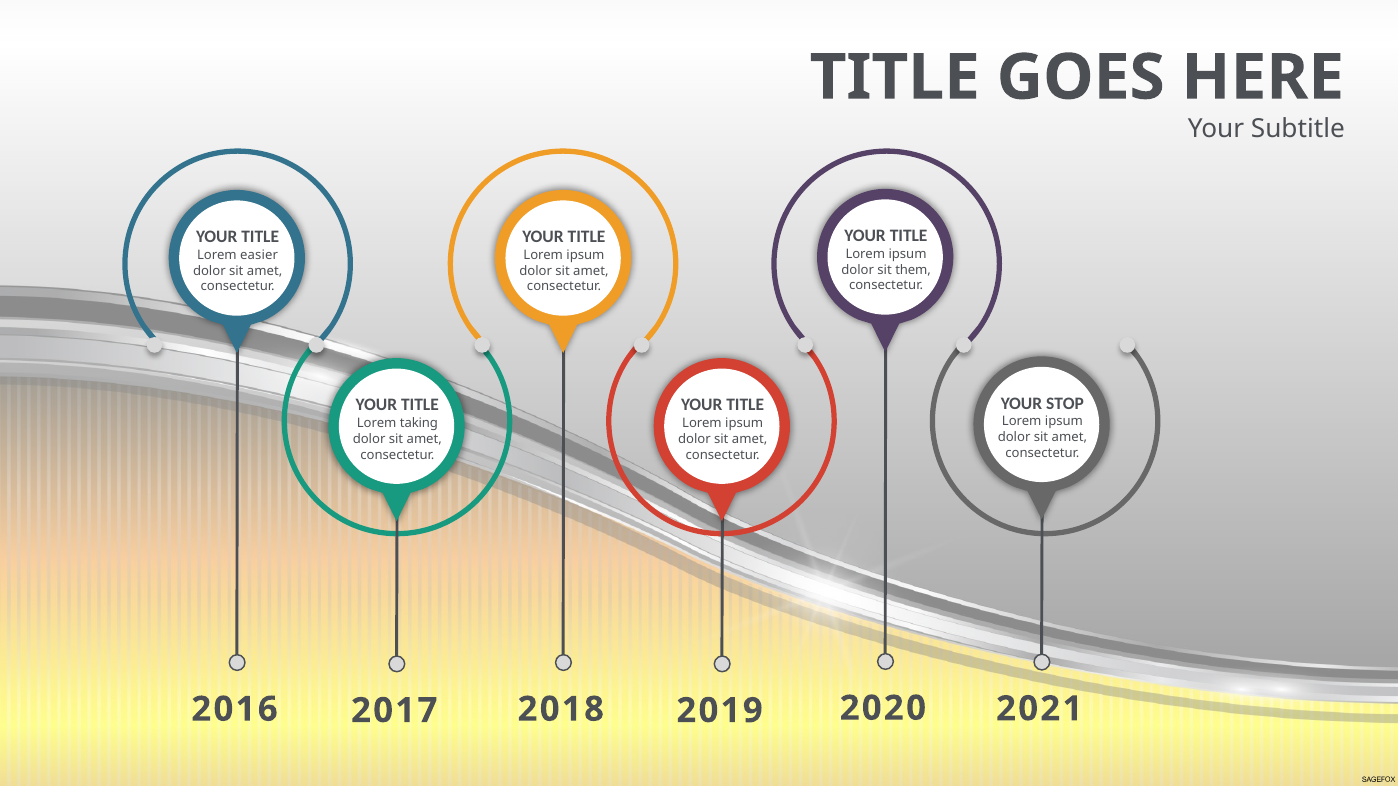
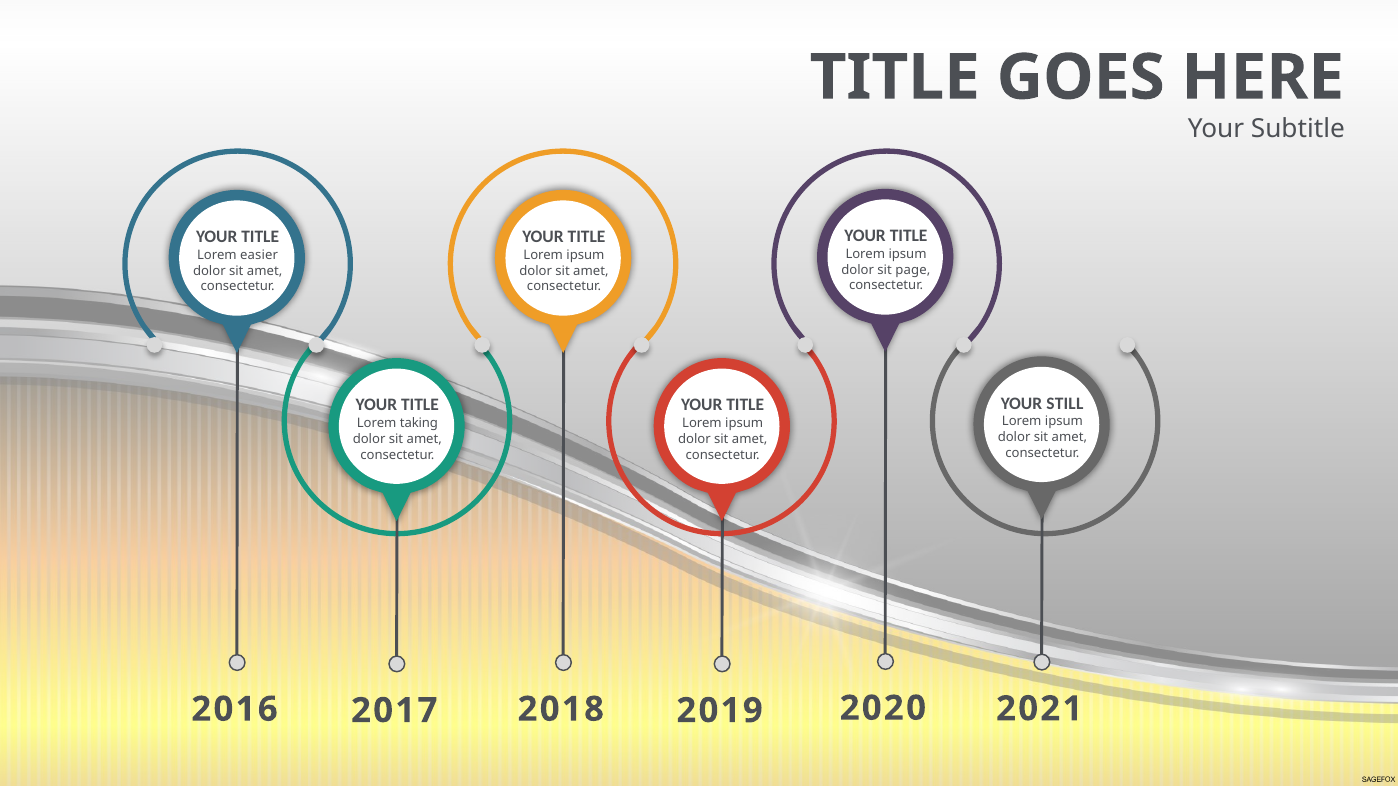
them: them -> page (913, 270)
STOP: STOP -> STILL (1065, 404)
